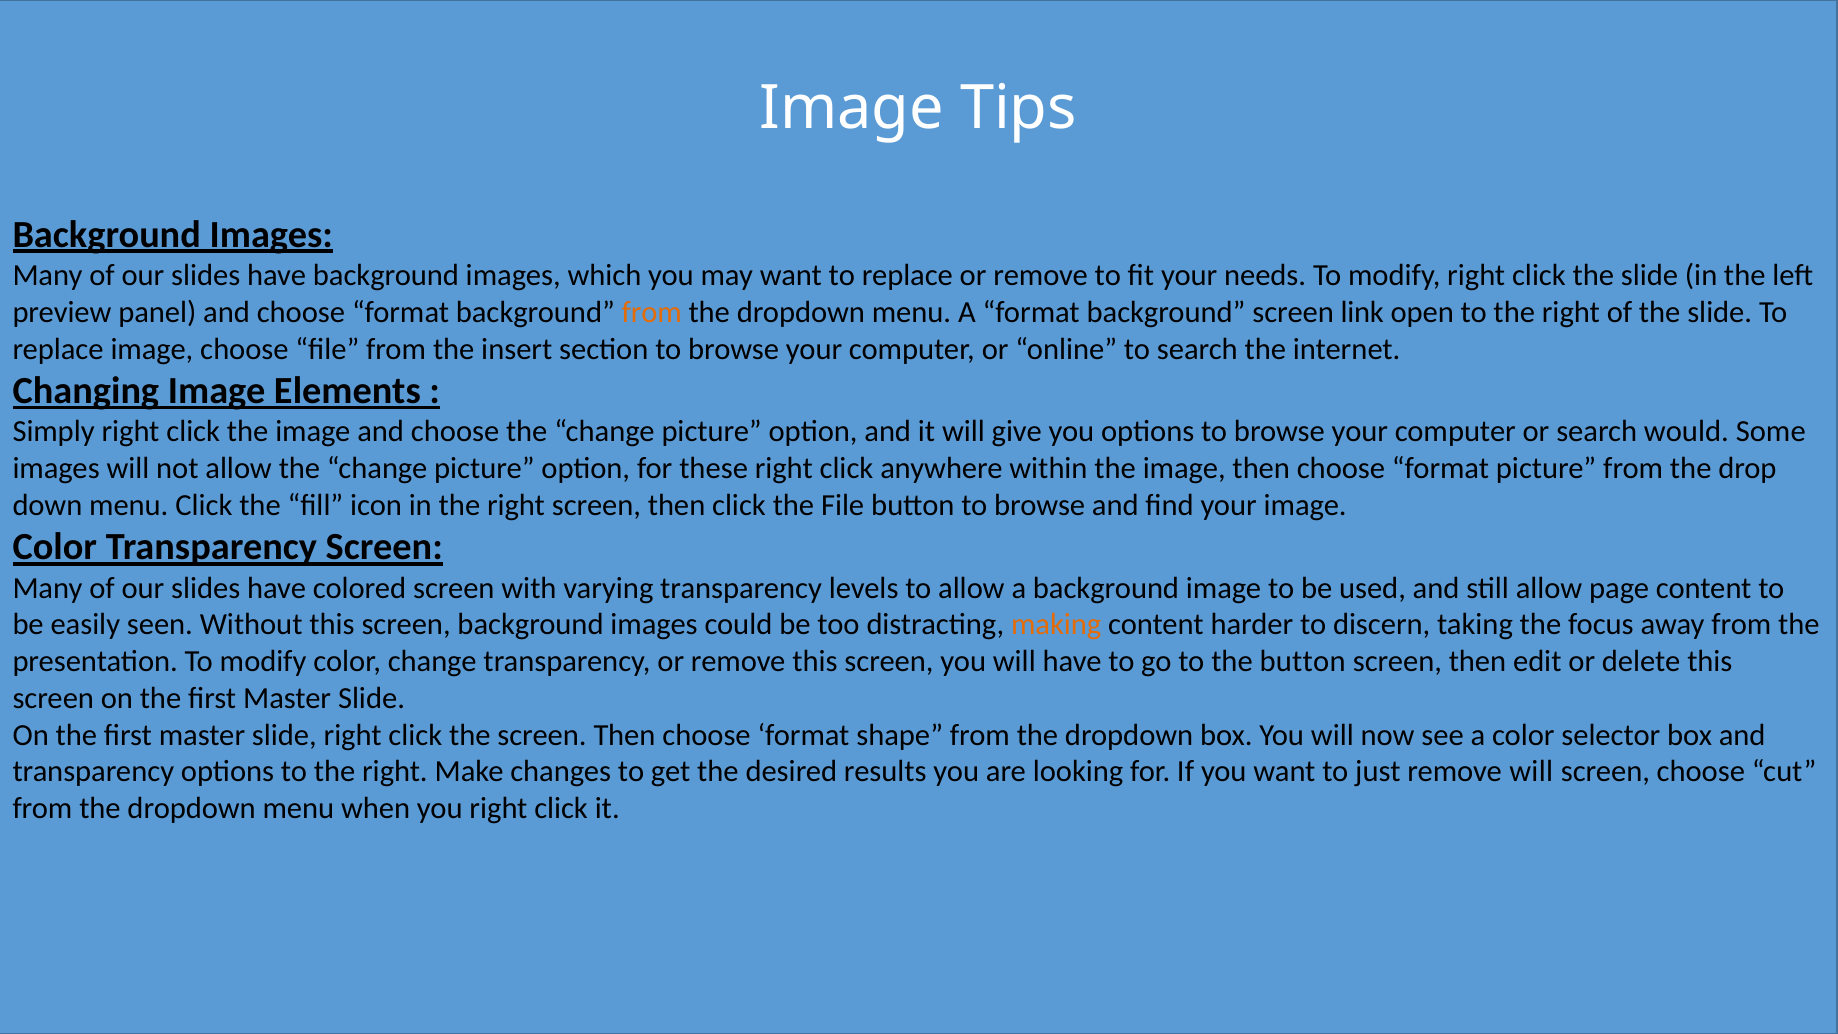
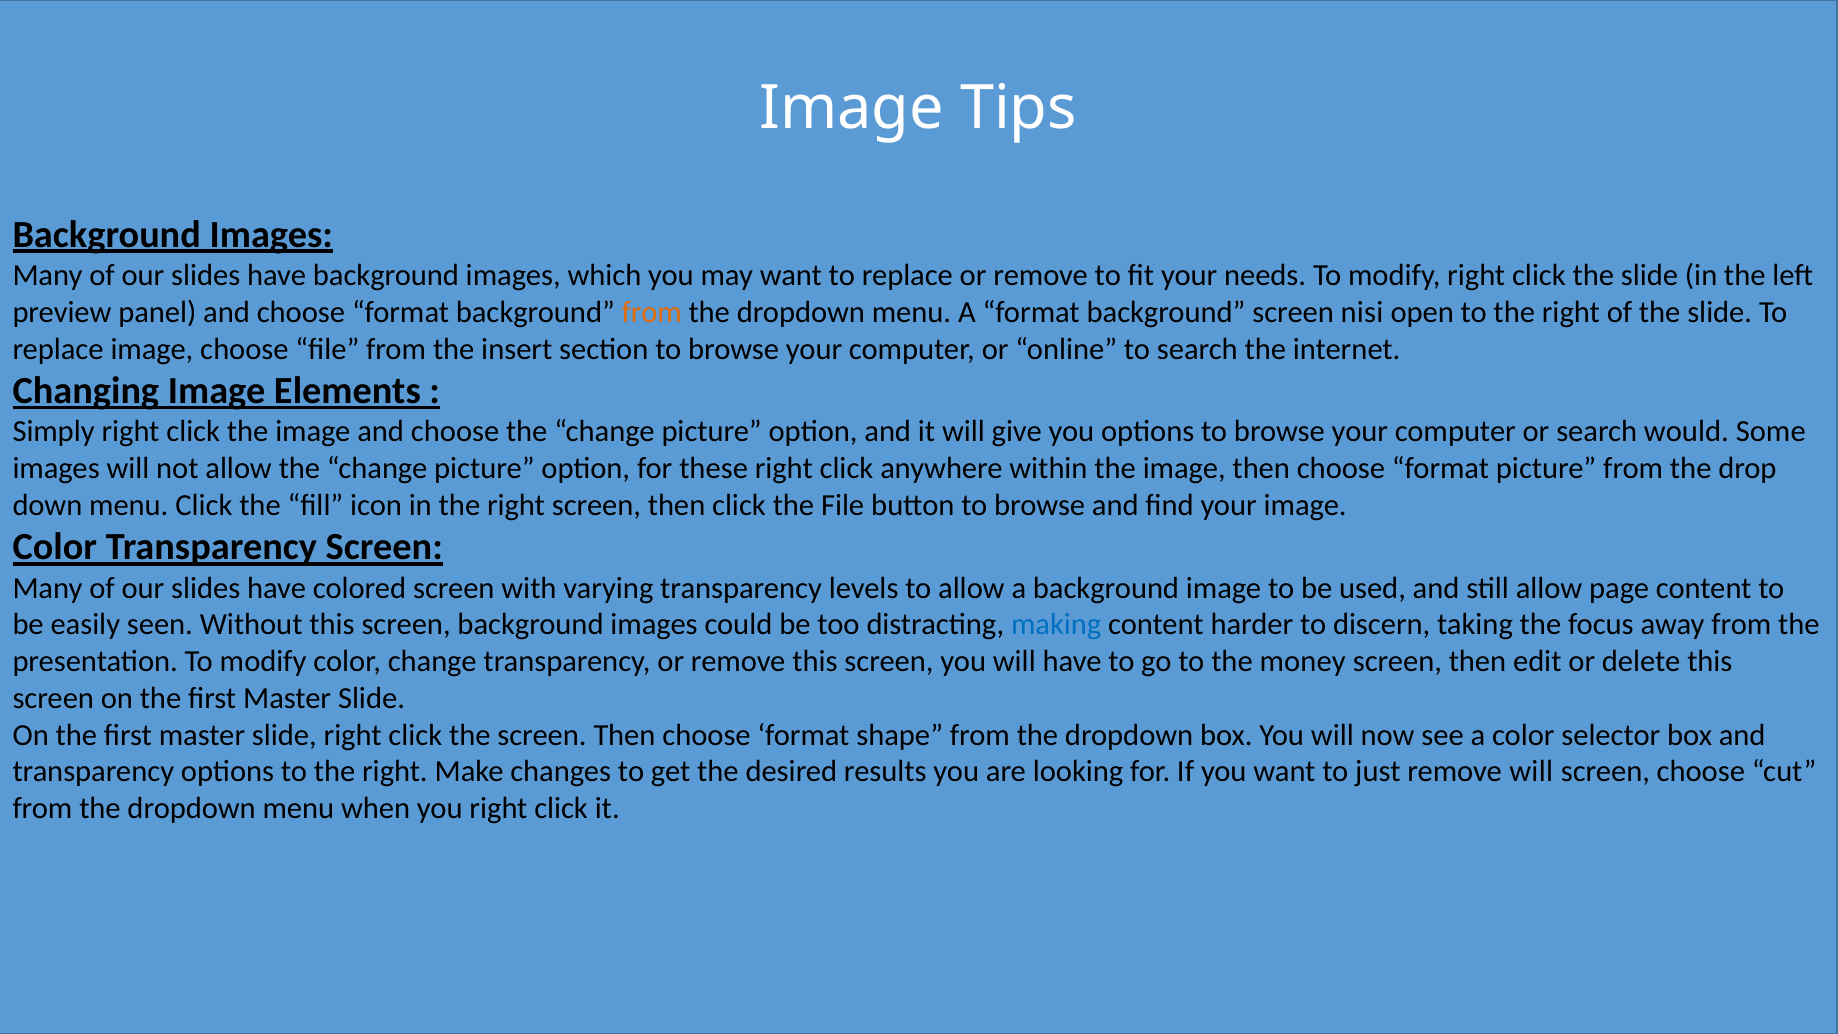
link: link -> nisi (1362, 312)
making colour: orange -> blue (1056, 625)
the button: button -> money (1303, 661)
